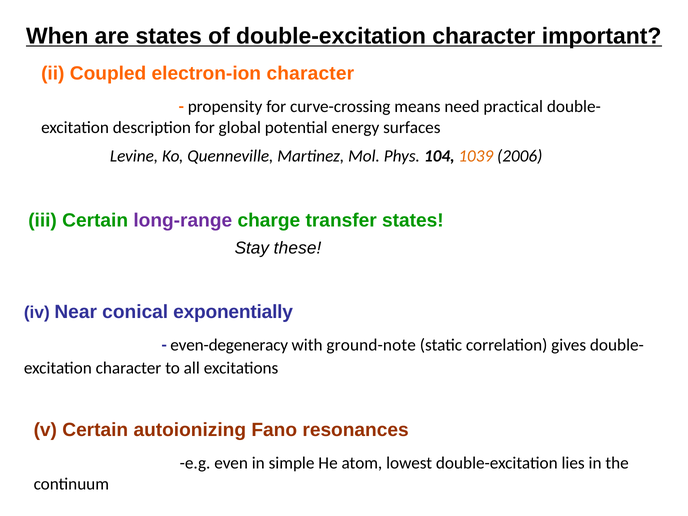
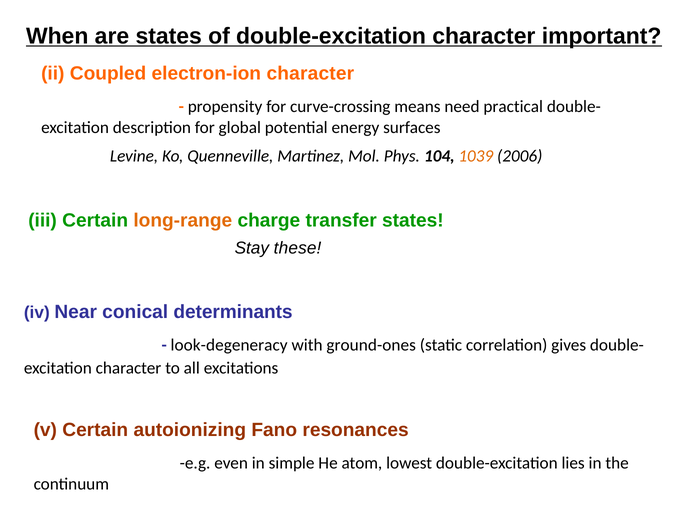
long-range colour: purple -> orange (183, 220)
exponentially: exponentially -> determinants (233, 312)
even-degeneracy: even-degeneracy -> look-degeneracy (229, 345)
ground-note: ground-note -> ground-ones (371, 345)
